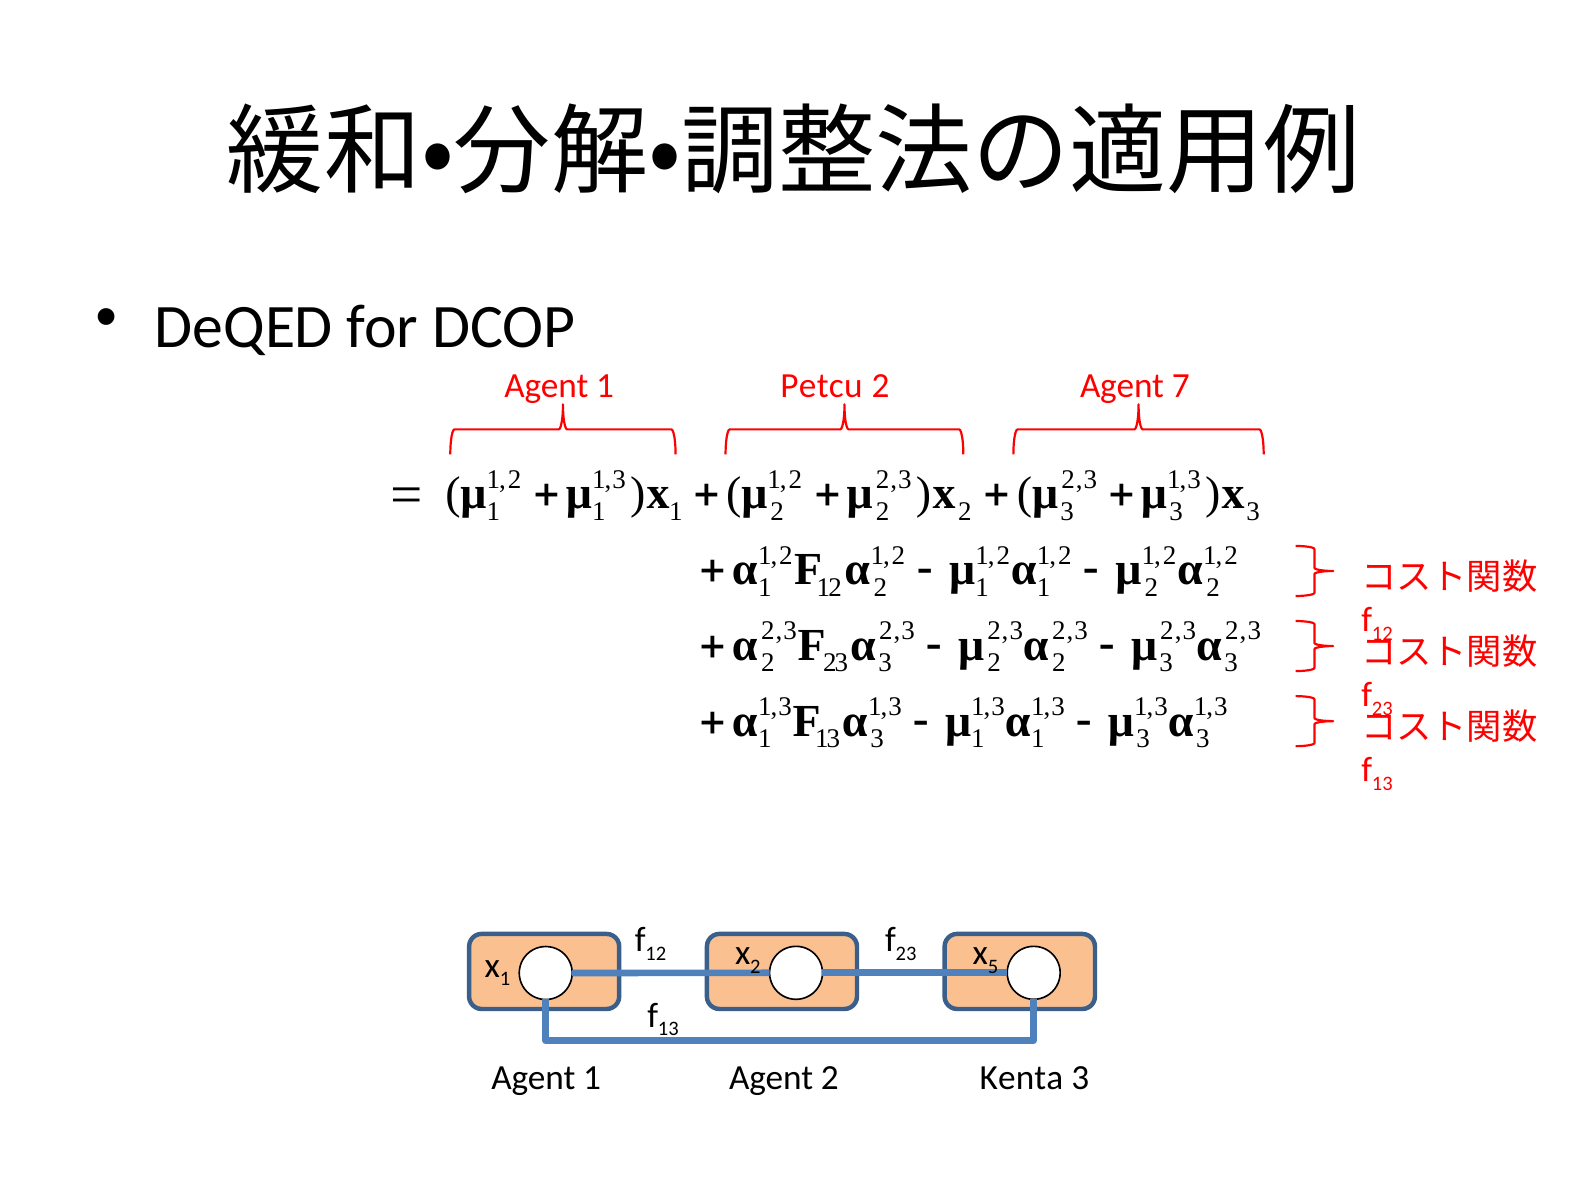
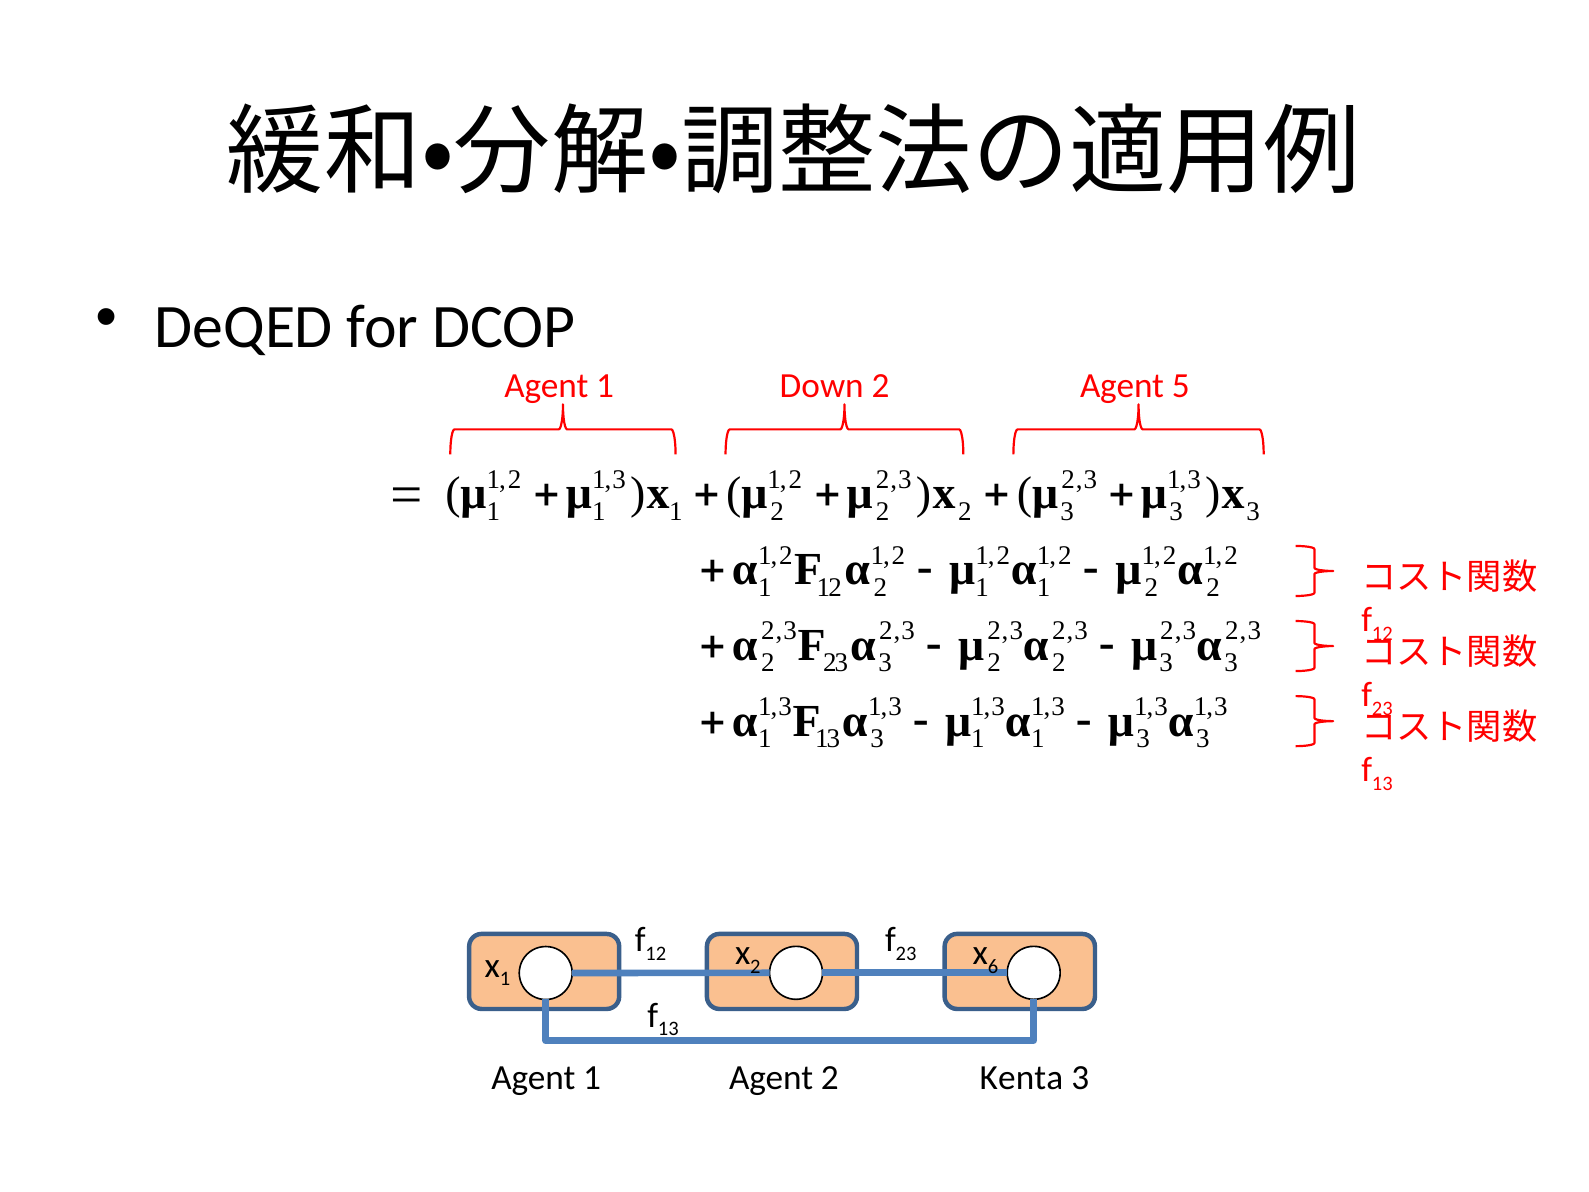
Petcu: Petcu -> Down (822, 386)
7: 7 -> 5 (1181, 386)
5: 5 -> 6 (993, 966)
